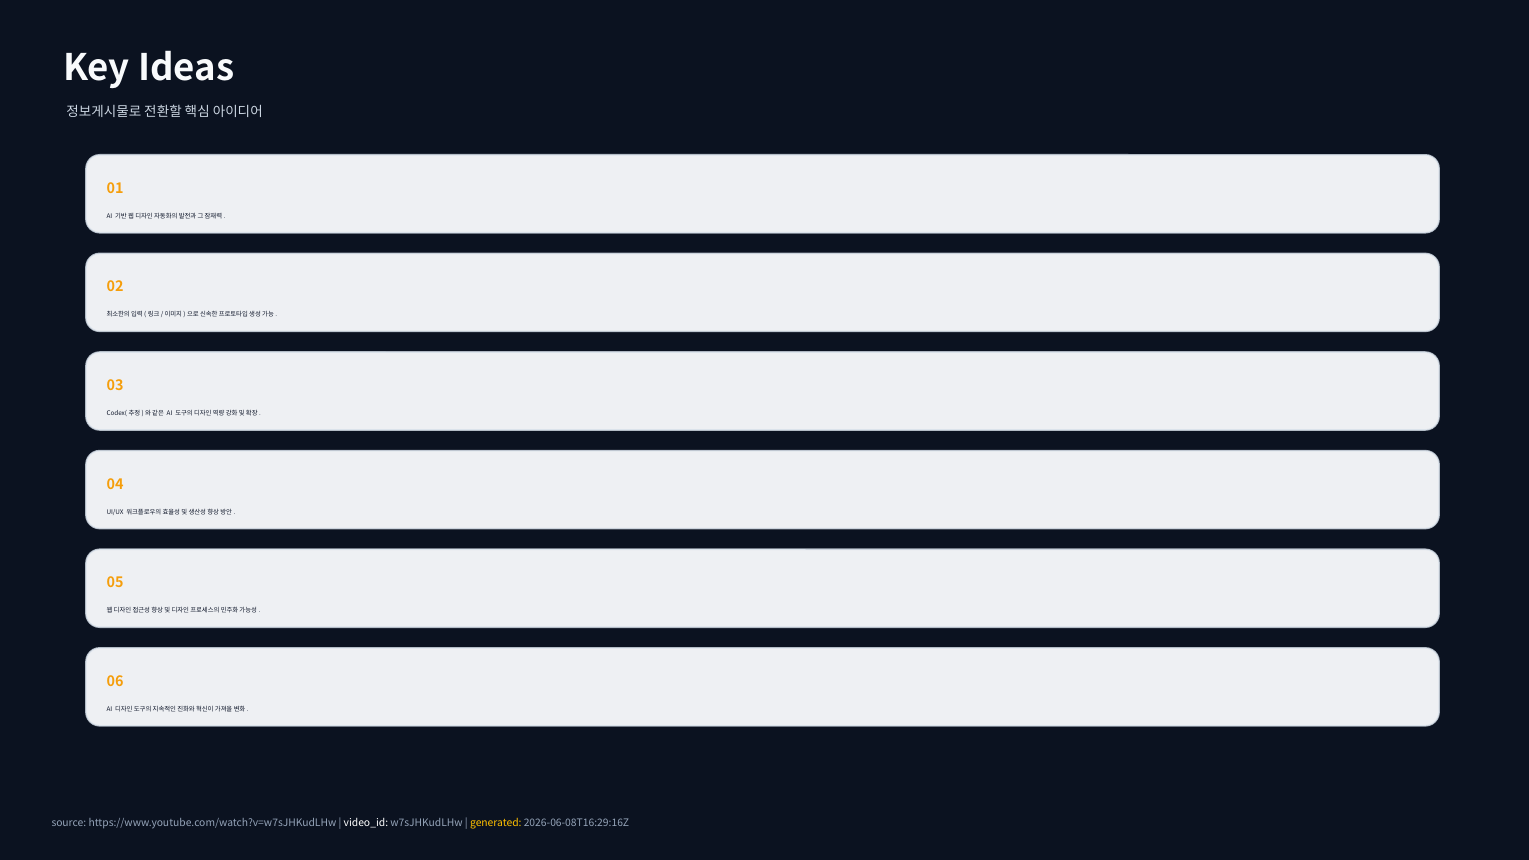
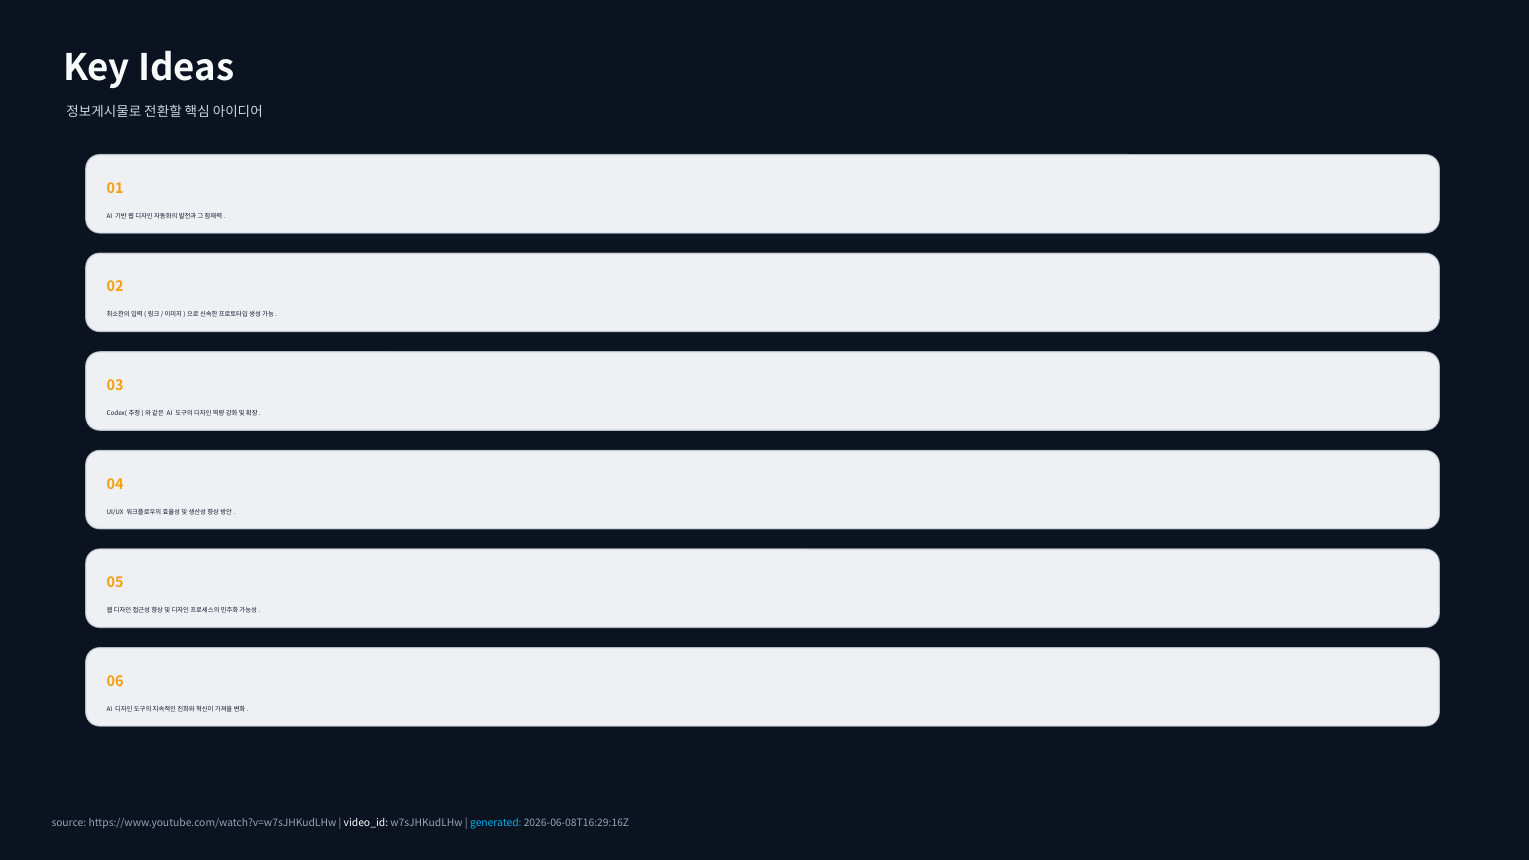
generated colour: yellow -> light blue (496, 824)
